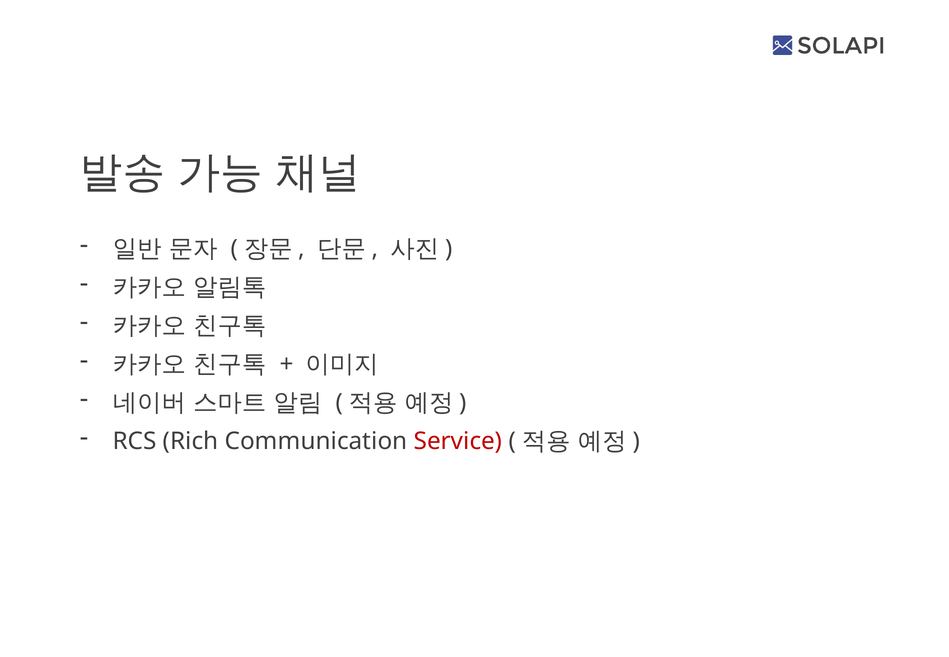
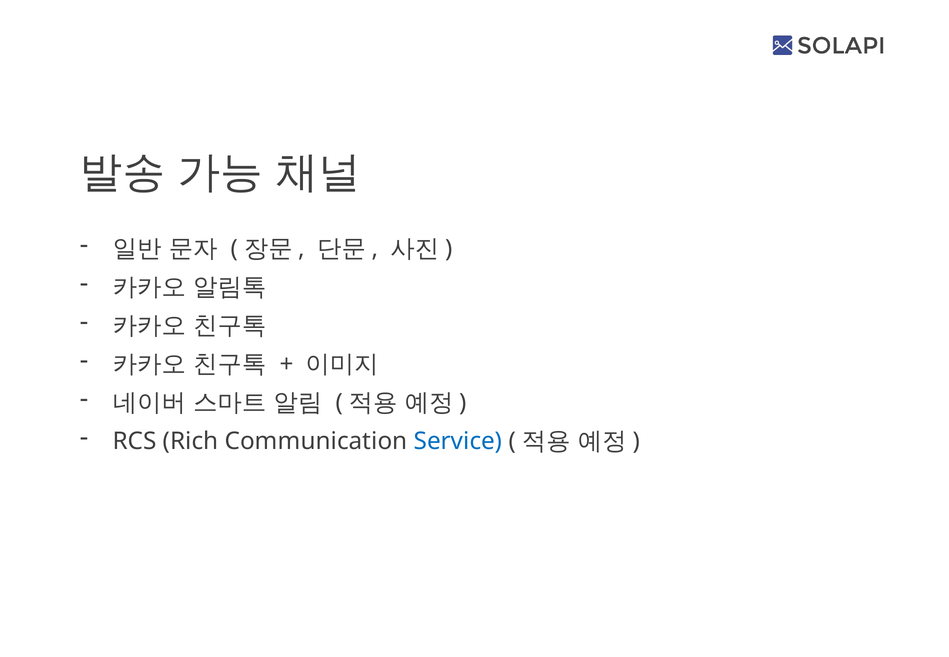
Service colour: red -> blue (458, 441)
